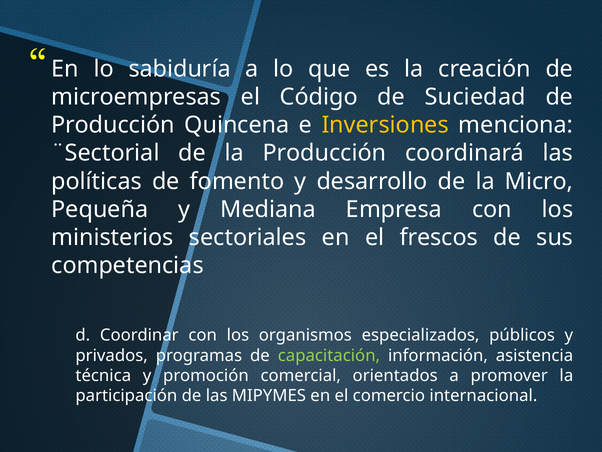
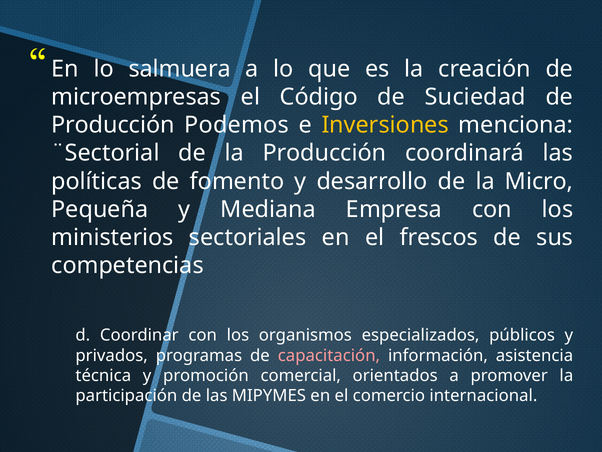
sabiduría: sabiduría -> salmuera (180, 69)
Quincena: Quincena -> Podemos (237, 125)
capacitación colour: light green -> pink (329, 355)
